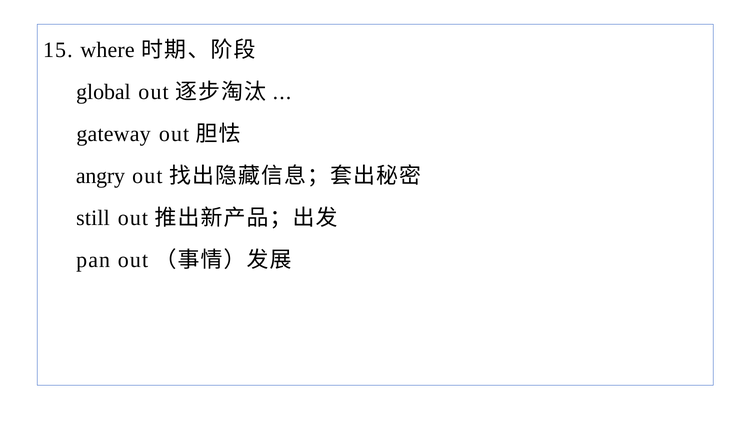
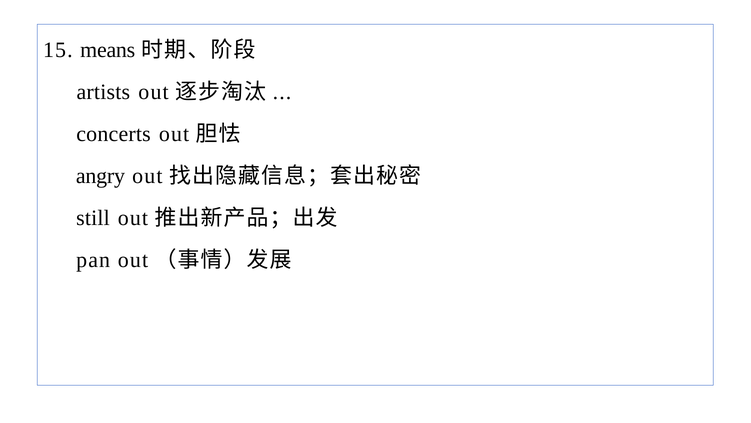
where: where -> means (108, 50)
global: global -> artists (103, 92)
gateway: gateway -> concerts (114, 134)
